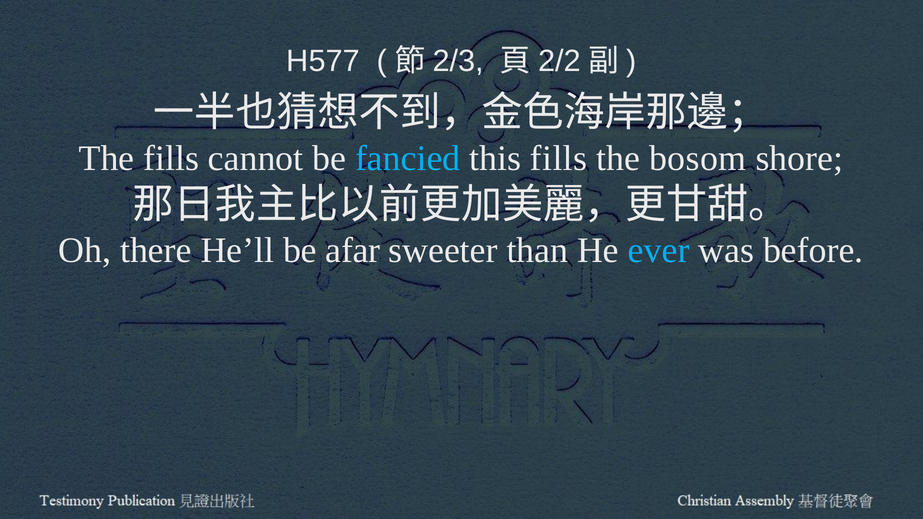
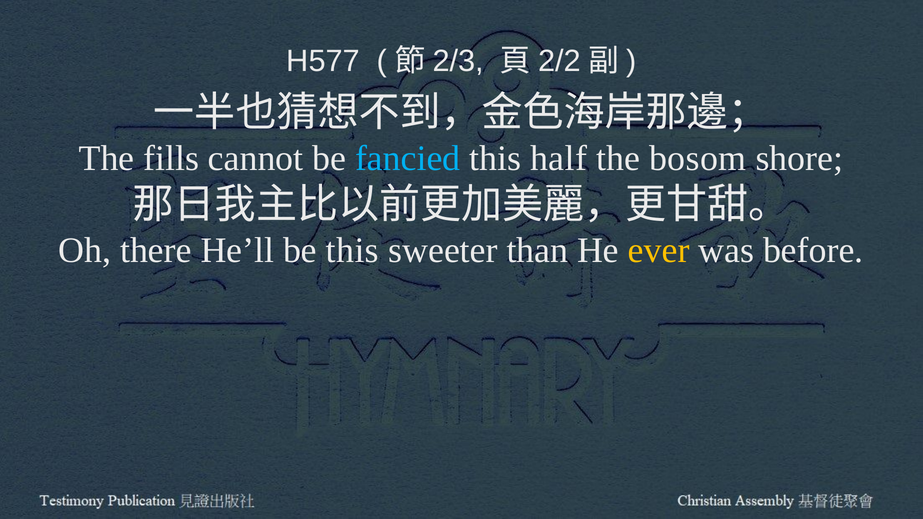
this fills: fills -> half (559, 158)
be afar: afar -> this (352, 251)
ever colour: light blue -> yellow (659, 251)
